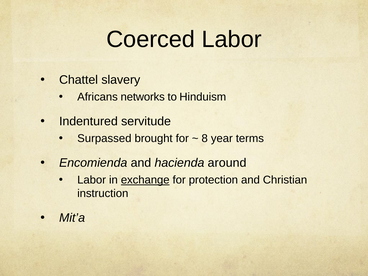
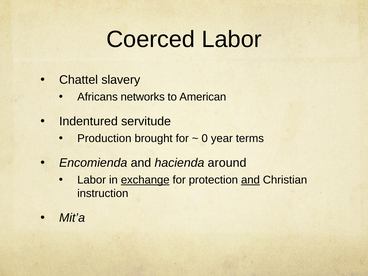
Hinduism: Hinduism -> American (203, 97)
Surpassed: Surpassed -> Production (104, 139)
8: 8 -> 0 (205, 139)
and underline: none -> present (250, 180)
